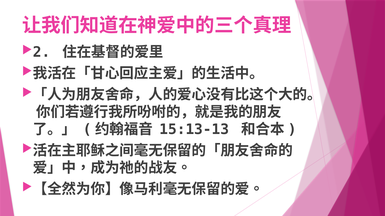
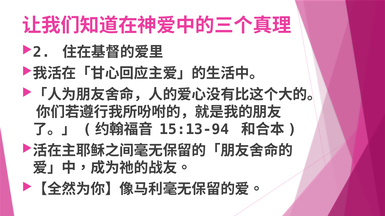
15:13-13: 15:13-13 -> 15:13-94 (194, 130)
